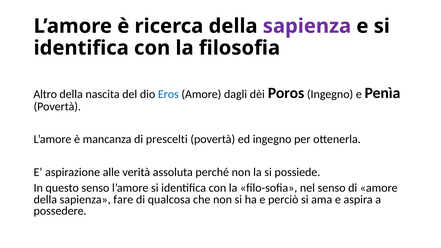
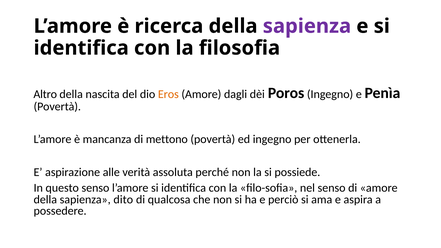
Eros colour: blue -> orange (168, 94)
prescelti: prescelti -> mettono (167, 139)
fare: fare -> dito (123, 199)
